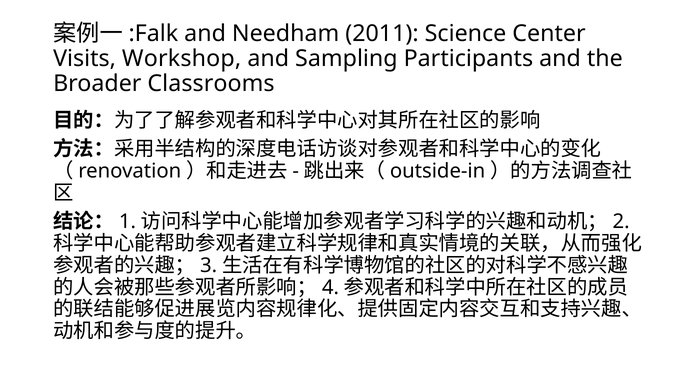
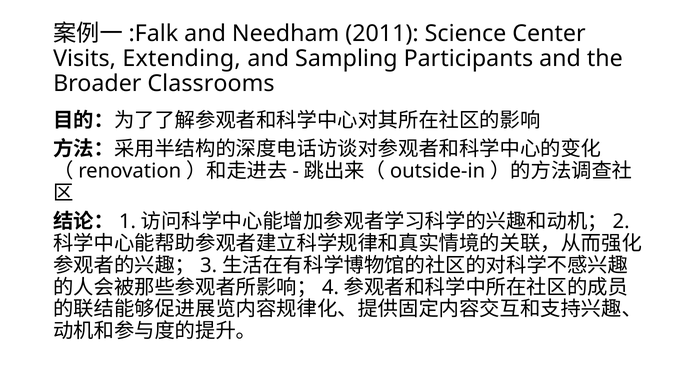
Workshop: Workshop -> Extending (182, 59)
